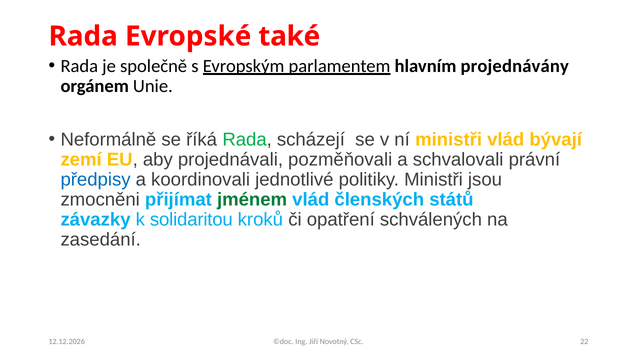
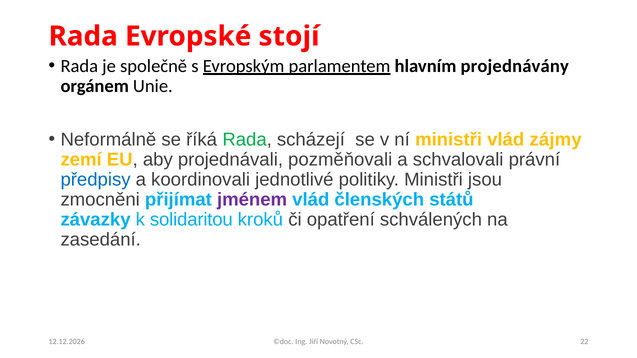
také: také -> stojí (289, 36)
bývají: bývají -> zájmy (556, 140)
jménem colour: green -> purple (252, 200)
